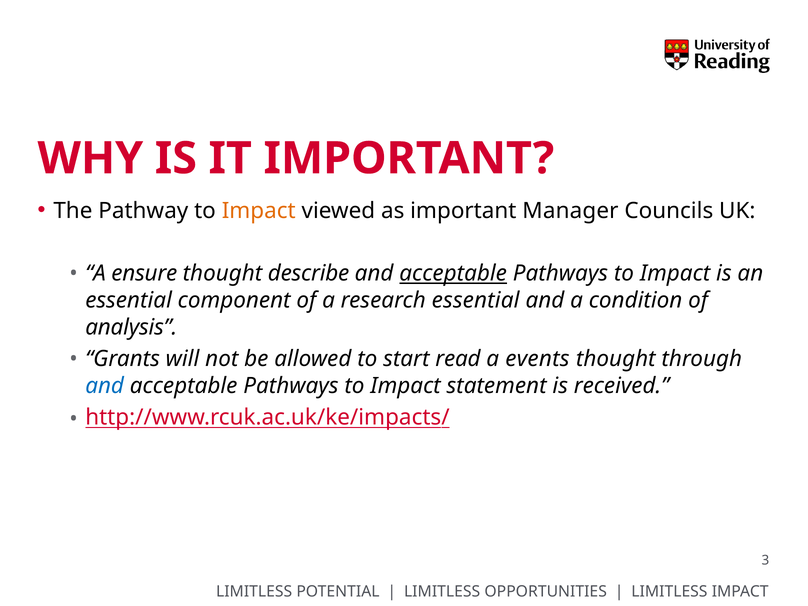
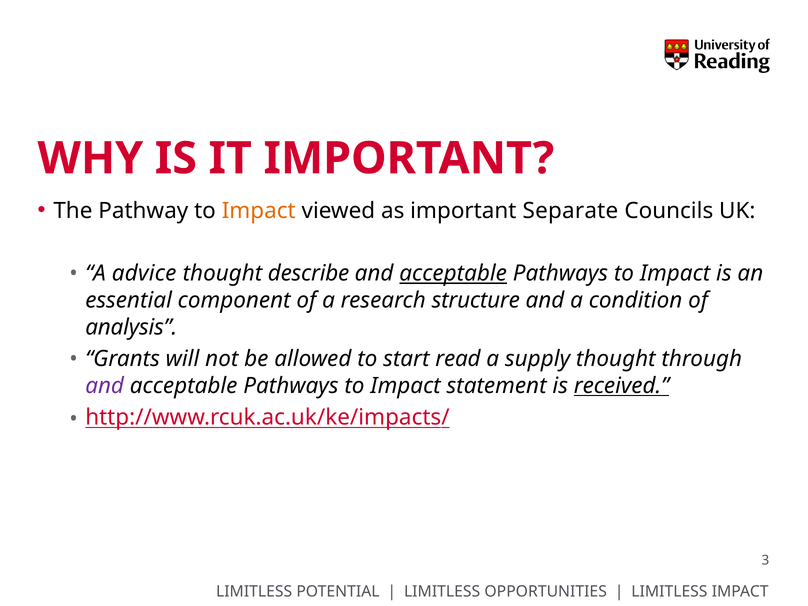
Manager: Manager -> Separate (570, 211)
ensure: ensure -> advice (144, 274)
research essential: essential -> structure (476, 300)
events: events -> supply (538, 359)
and colour: blue -> purple (105, 386)
received underline: none -> present (622, 386)
